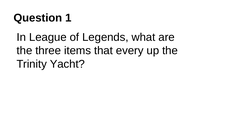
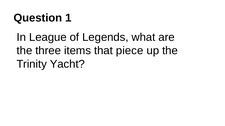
every: every -> piece (130, 51)
